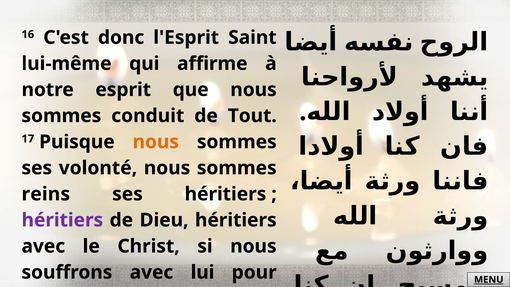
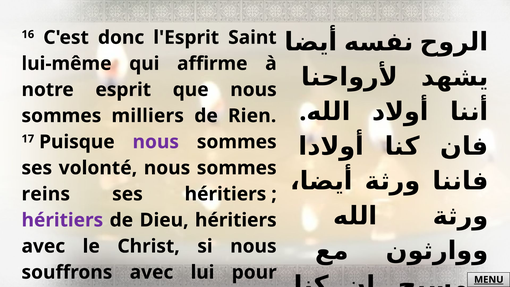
conduit: conduit -> milliers (148, 116)
Tout: Tout -> Rien (252, 116)
nous colour: orange -> purple (156, 142)
